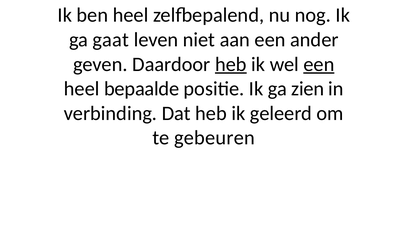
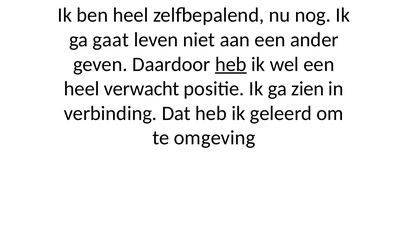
een underline: present -> none (319, 64)
bepaalde: bepaalde -> verwacht (142, 89)
gebeuren: gebeuren -> omgeving (215, 138)
